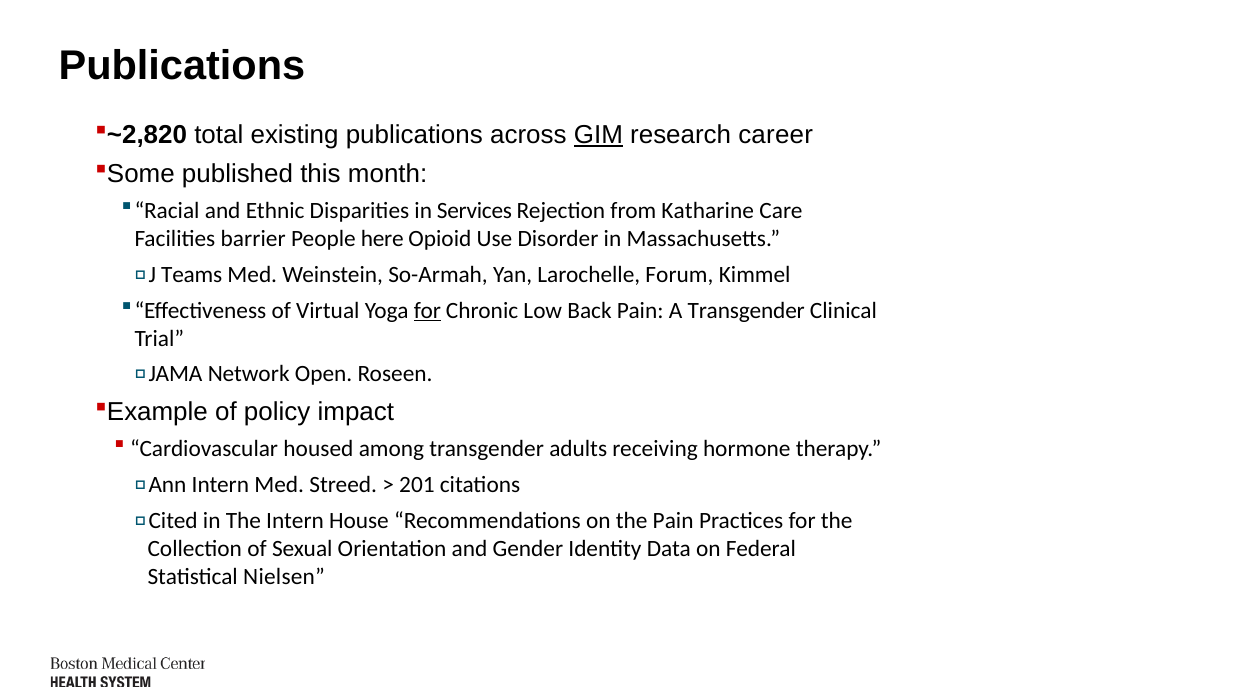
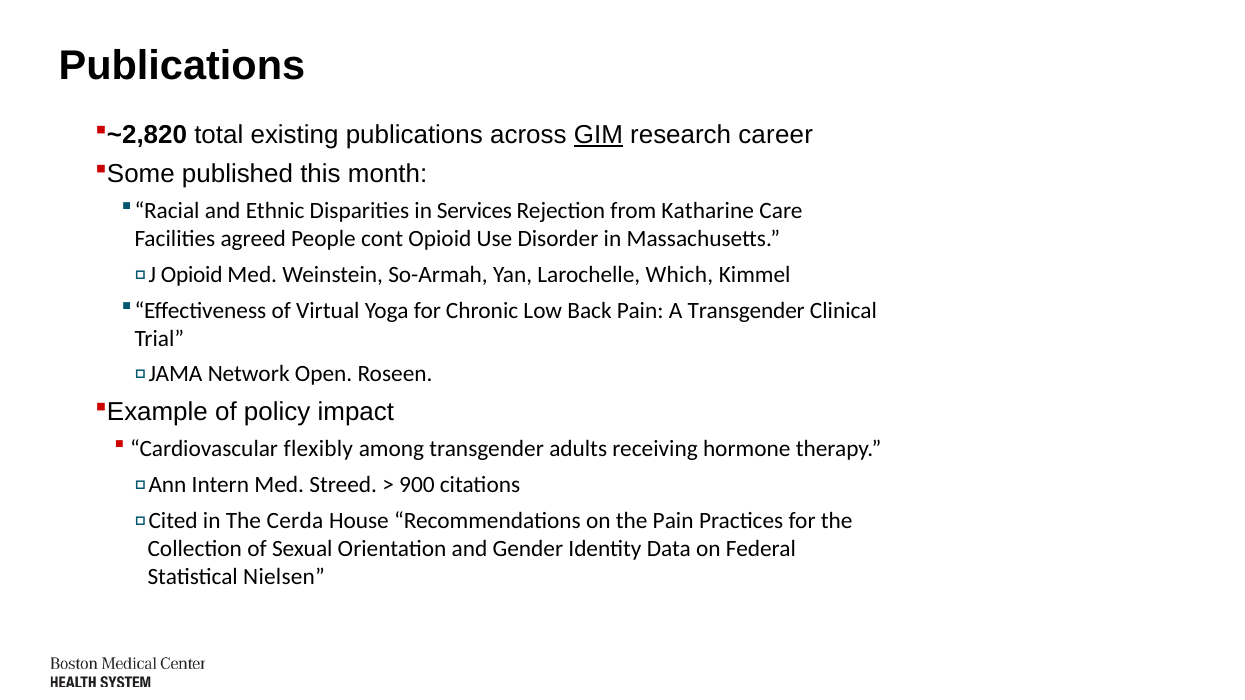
barrier: barrier -> agreed (253, 239)
here: here -> cont (382, 239)
Teams: Teams -> Opioid (192, 275)
Forum: Forum -> Which (679, 275)
for underline: present -> none (427, 311)
housed: housed -> flexibly (318, 449)
201: 201 -> 900 (417, 485)
The Intern: Intern -> Cerda (295, 521)
